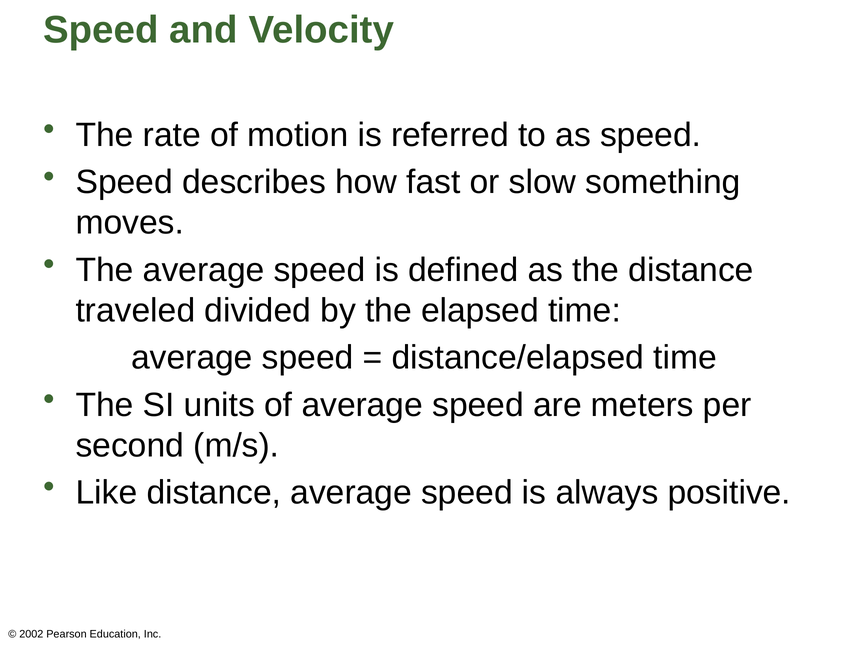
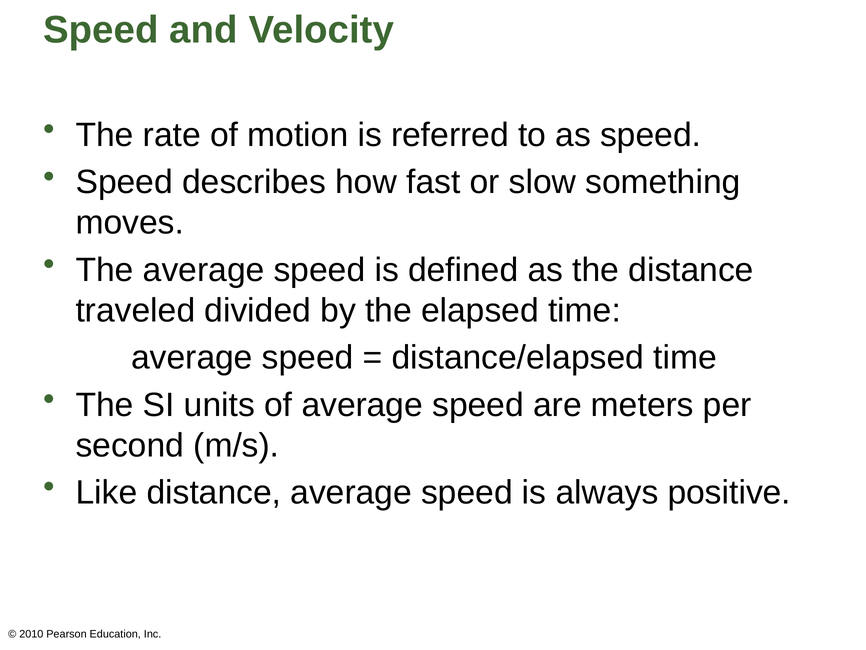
2002: 2002 -> 2010 (31, 634)
